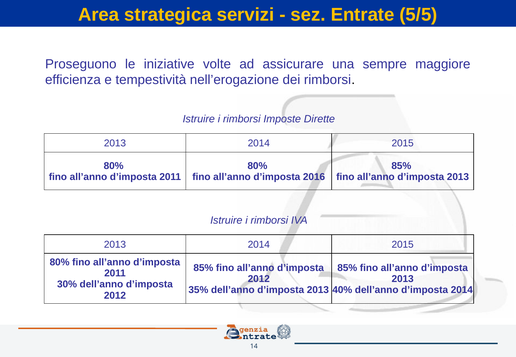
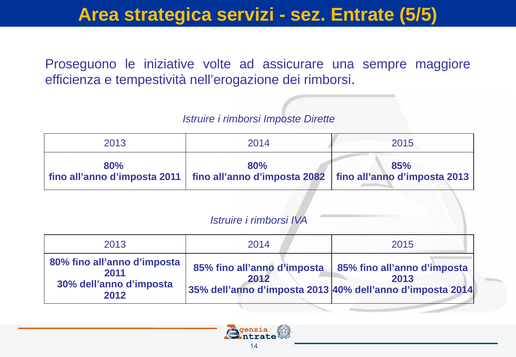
2016: 2016 -> 2082 (314, 177)
